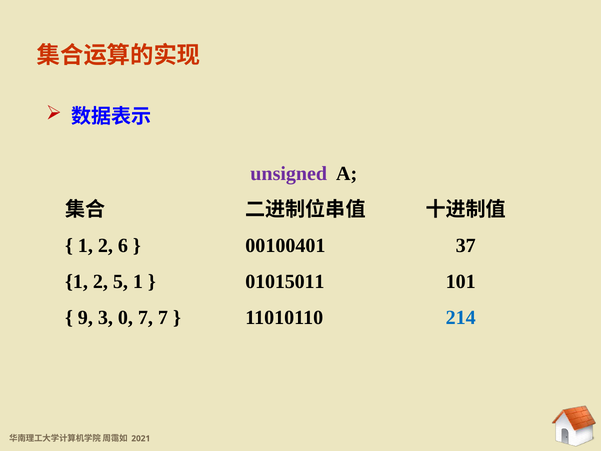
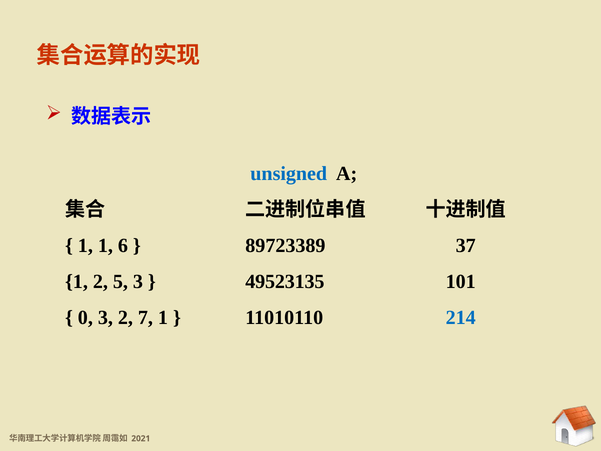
unsigned colour: purple -> blue (289, 173)
2: 2 -> 1 (105, 245)
00100401: 00100401 -> 89723389 (285, 245)
5 1: 1 -> 3 (138, 281)
01015011: 01015011 -> 49523135 (285, 281)
9: 9 -> 0 (85, 318)
3 0: 0 -> 2 (125, 318)
7 7: 7 -> 1 (163, 318)
